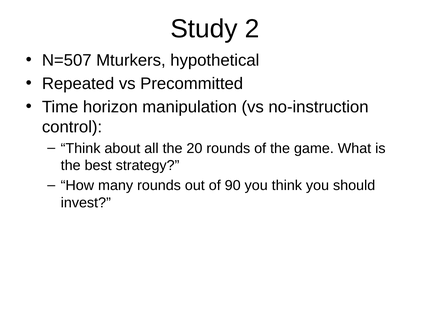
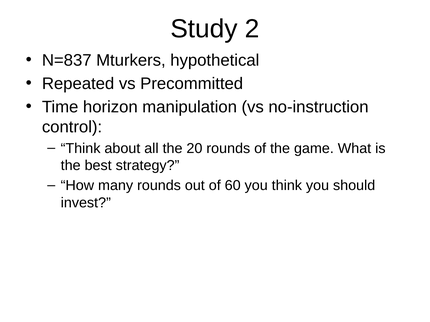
N=507: N=507 -> N=837 (67, 60)
90: 90 -> 60 (233, 186)
